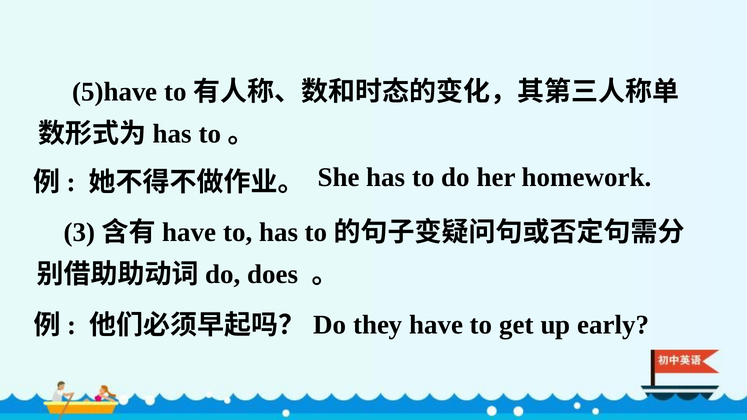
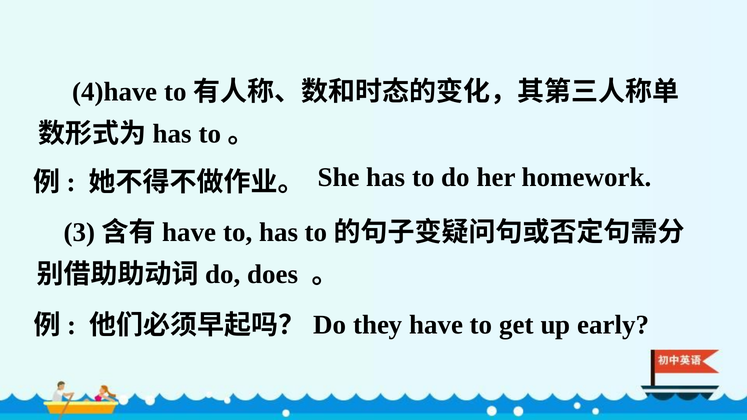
5)have: 5)have -> 4)have (115, 92)
